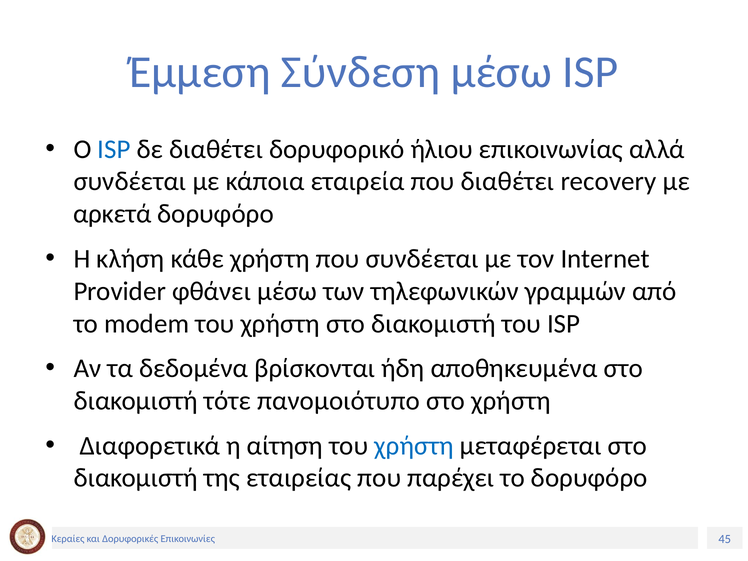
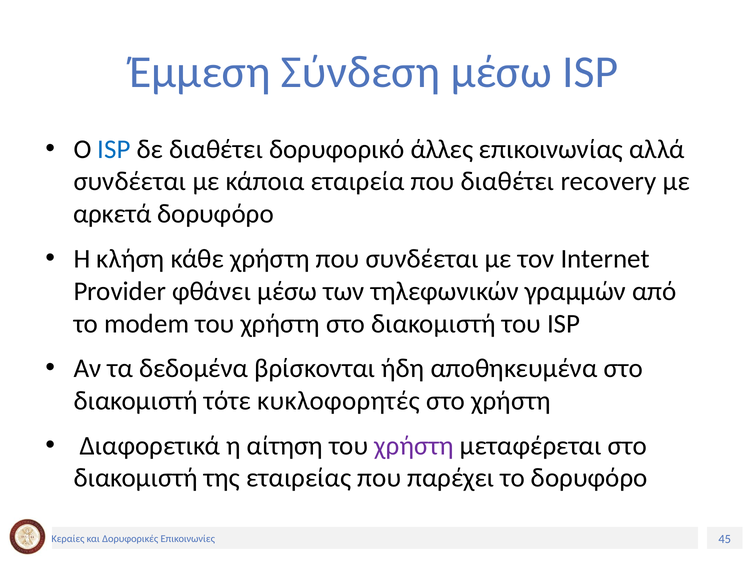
ήλιου: ήλιου -> άλλες (442, 149)
πανομοιότυπο: πανομοιότυπο -> κυκλοφορητές (338, 401)
χρήστη colour: blue -> purple (414, 446)
